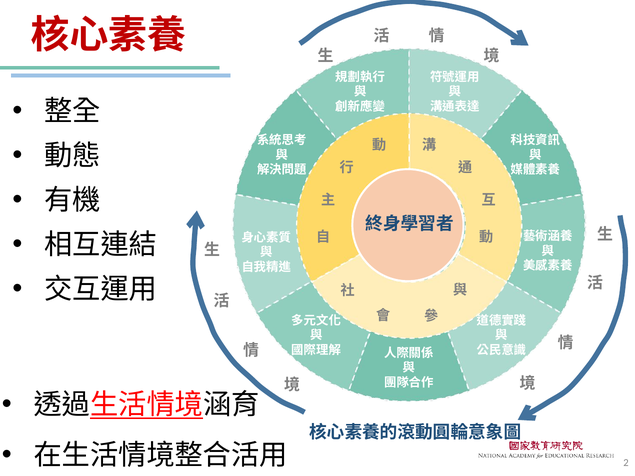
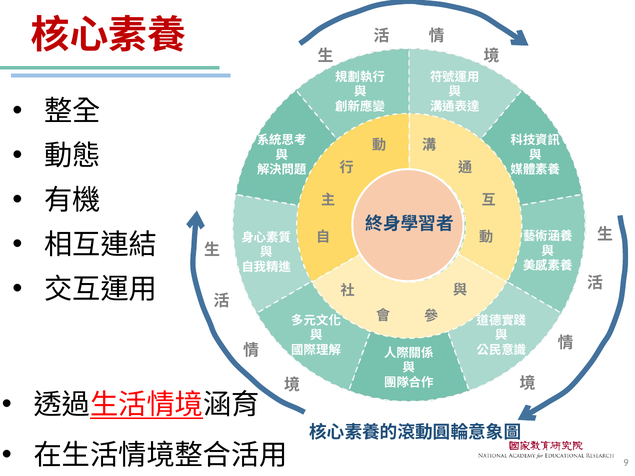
2: 2 -> 9 (626, 463)
